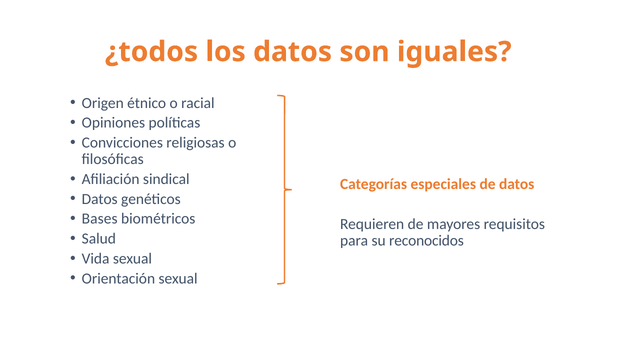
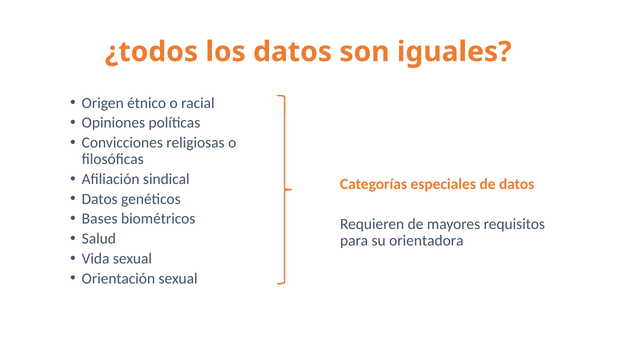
reconocidos: reconocidos -> orientadora (426, 241)
